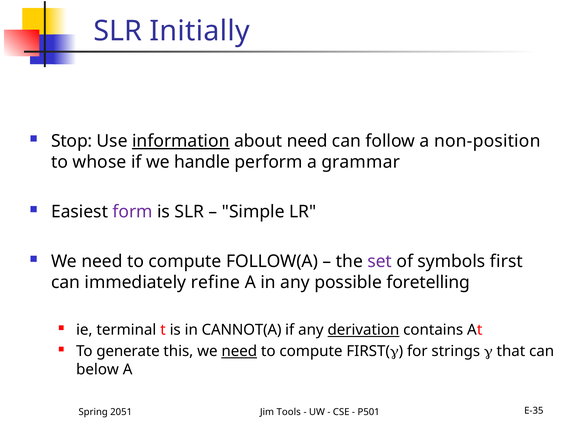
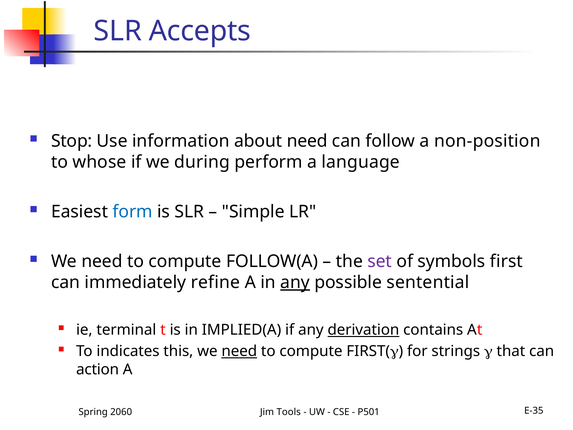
Initially: Initially -> Accepts (200, 31)
information underline: present -> none (181, 141)
handle: handle -> during (202, 162)
grammar: grammar -> language (361, 162)
form colour: purple -> blue (133, 212)
any underline: none -> present (295, 282)
foretelling: foretelling -> sentential (428, 282)
CANNOT(A: CANNOT(A -> IMPLIED(A (241, 330)
generate: generate -> indicates (128, 351)
below: below -> action (98, 369)
2051: 2051 -> 2060 (121, 412)
